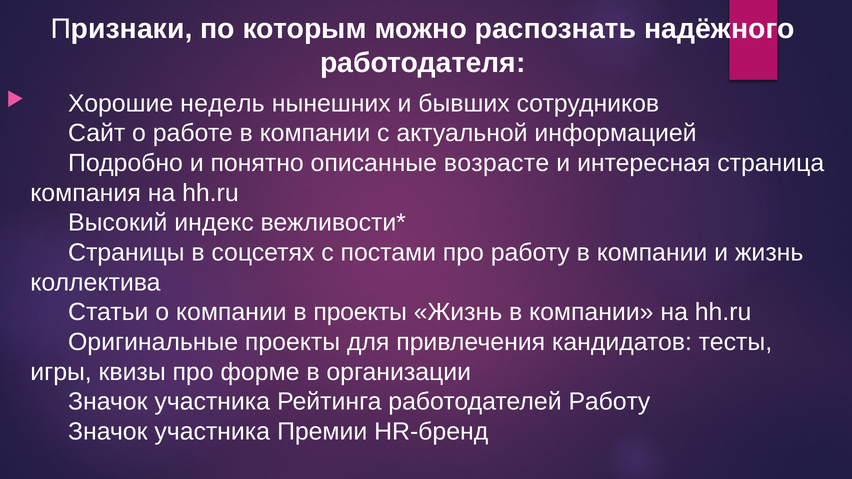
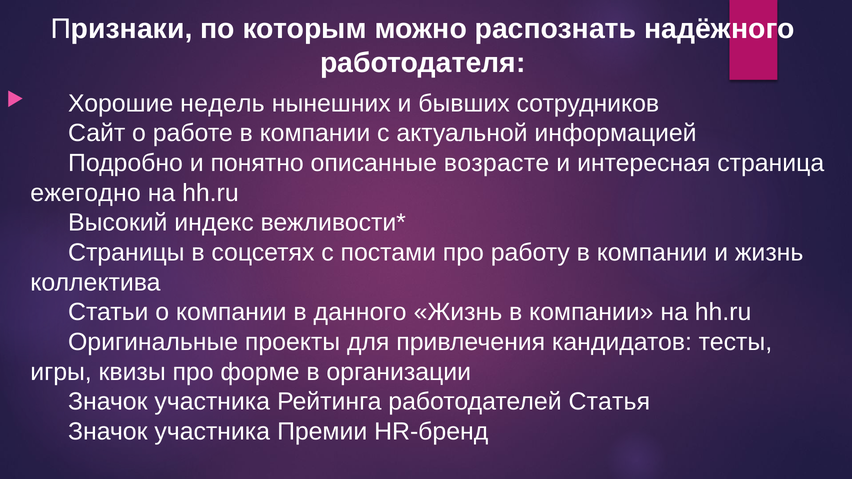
компания: компания -> ежегодно (86, 193)
в проекты: проекты -> данного (360, 312)
работодателей Работу: Работу -> Статья (609, 402)
